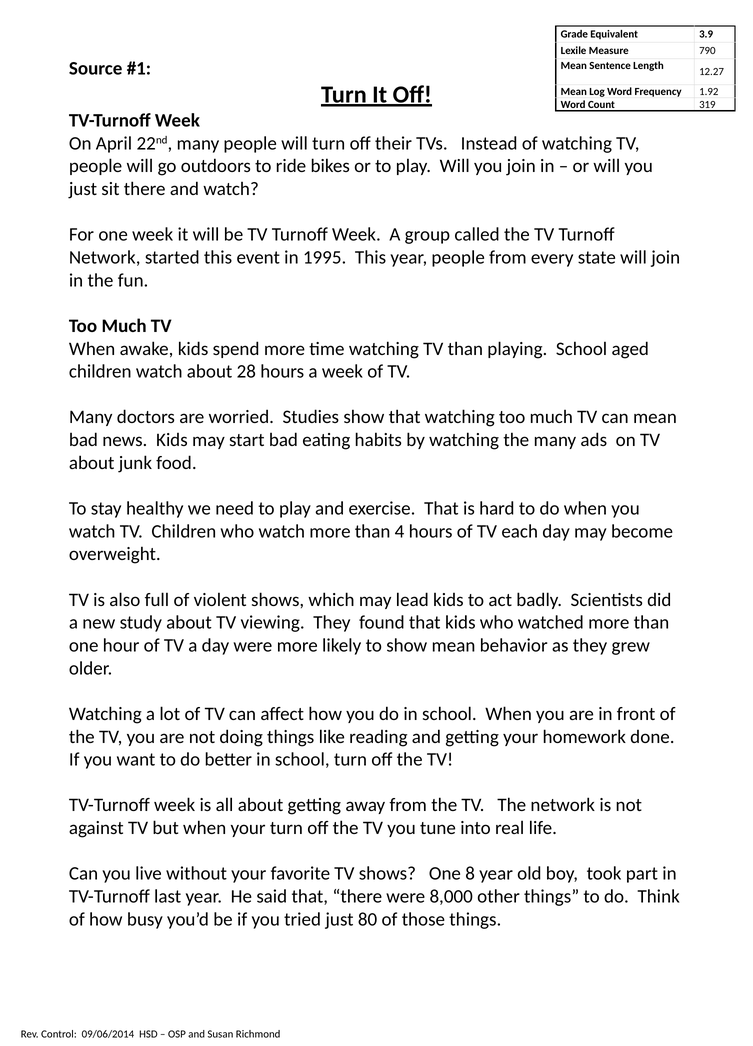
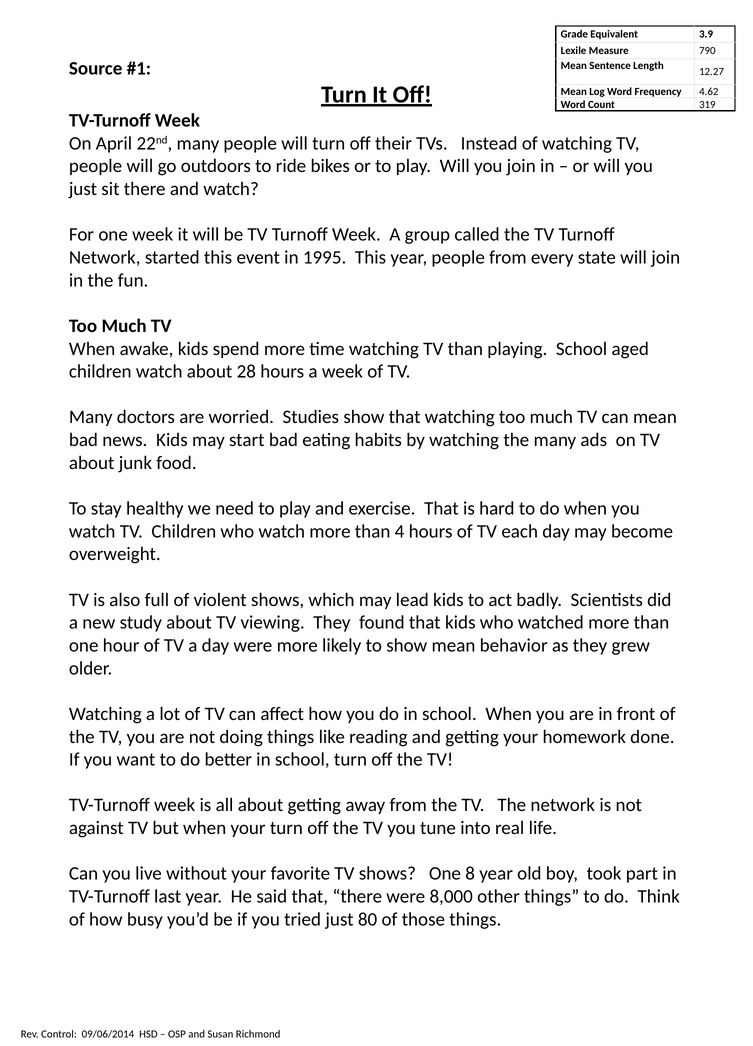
1.92: 1.92 -> 4.62 (709, 92)
